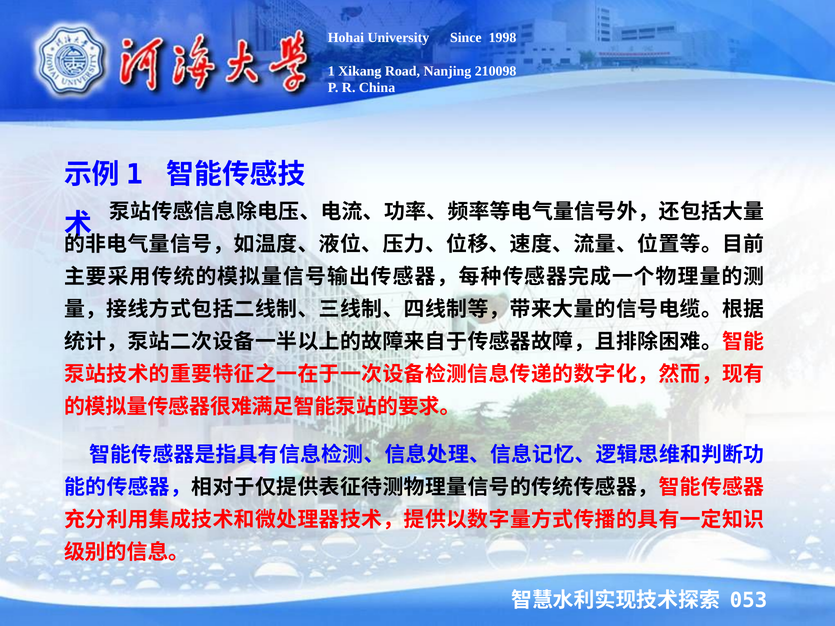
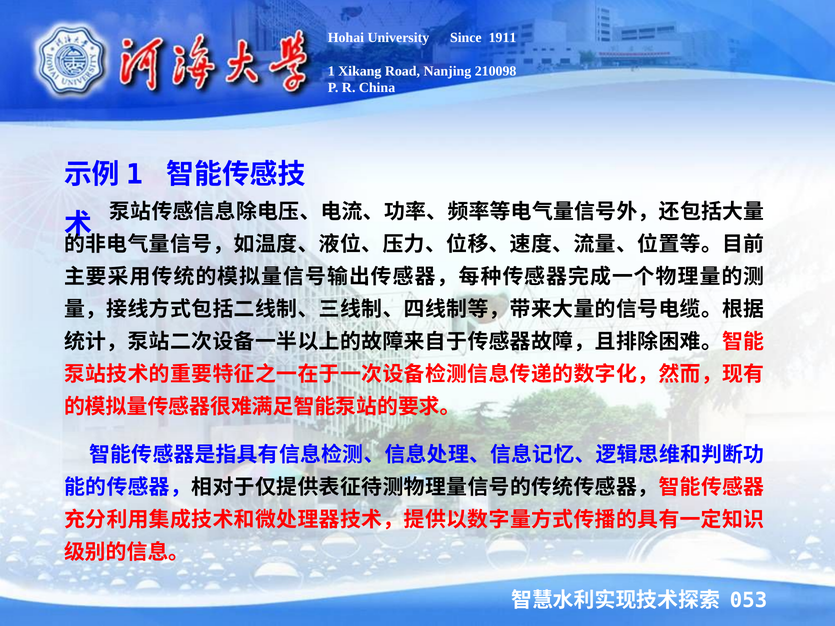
1998: 1998 -> 1911 (503, 38)
